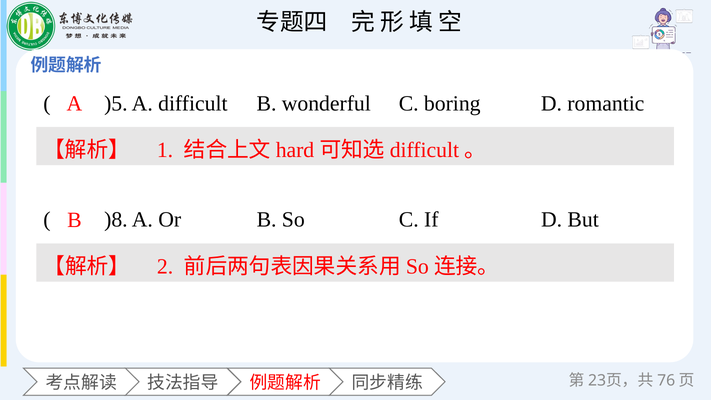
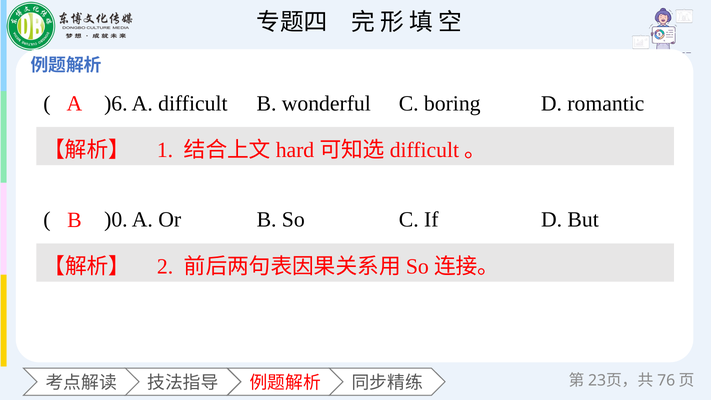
)5: )5 -> )6 (116, 103)
)8: )8 -> )0 (116, 220)
